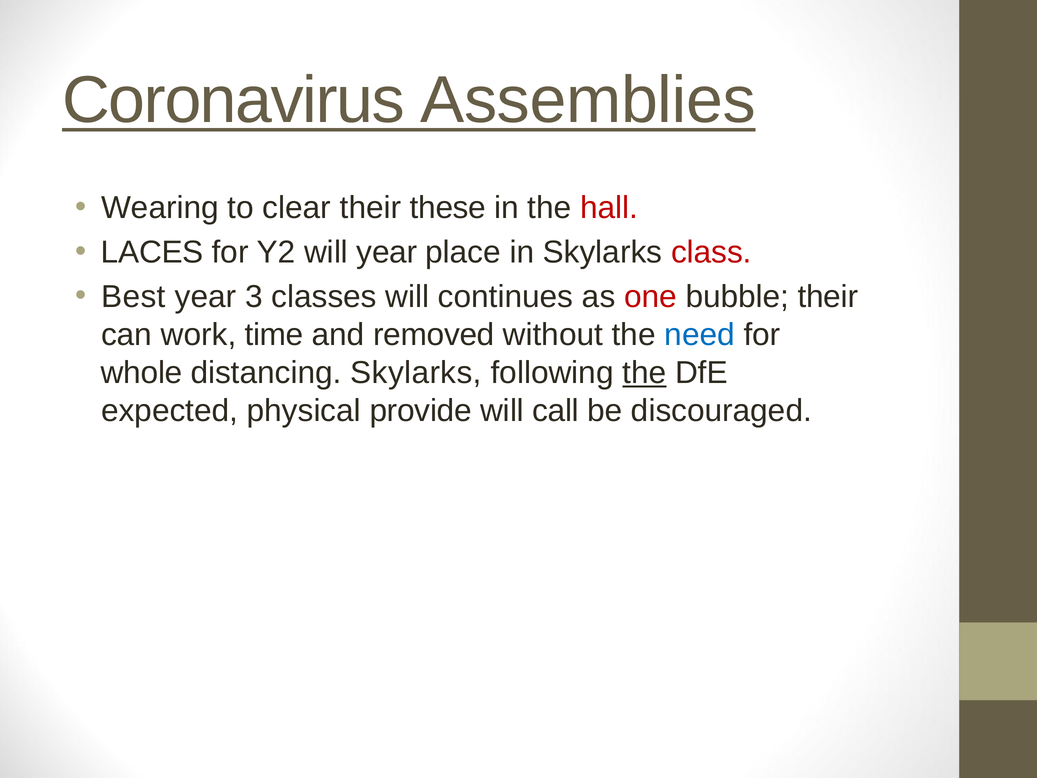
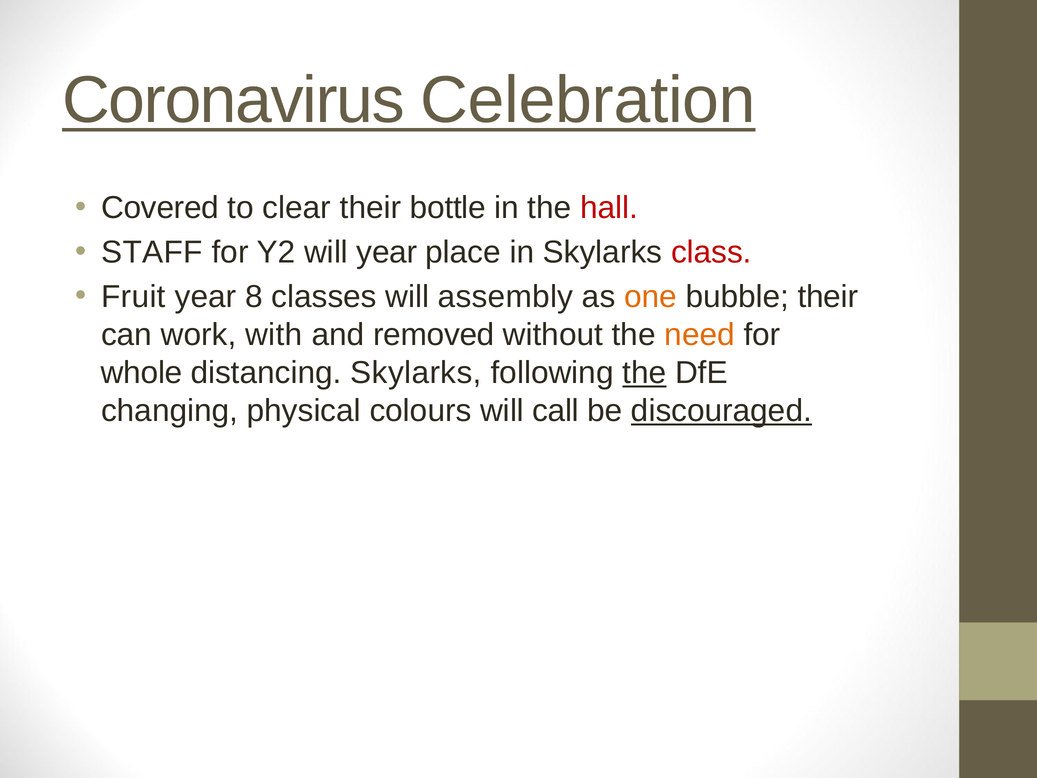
Assemblies: Assemblies -> Celebration (588, 101)
Wearing: Wearing -> Covered (160, 208)
these: these -> bottle (448, 208)
LACES: LACES -> STAFF (152, 252)
Best: Best -> Fruit (133, 297)
3: 3 -> 8 (254, 297)
continues: continues -> assembly (506, 297)
one colour: red -> orange (651, 297)
time: time -> with (274, 335)
need colour: blue -> orange (700, 335)
expected: expected -> changing (170, 411)
provide: provide -> colours (421, 411)
discouraged underline: none -> present (721, 411)
